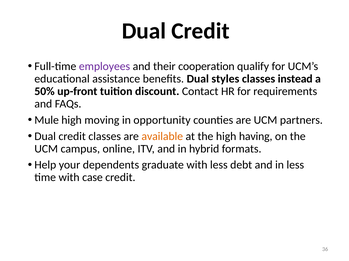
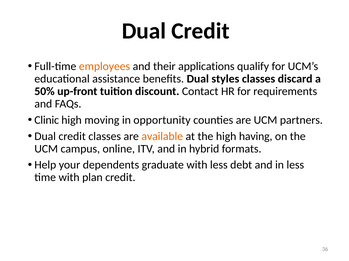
employees colour: purple -> orange (105, 67)
cooperation: cooperation -> applications (206, 67)
instead: instead -> discard (295, 79)
Mule: Mule -> Clinic (47, 120)
case: case -> plan (92, 178)
